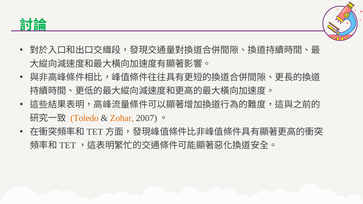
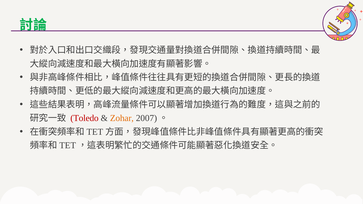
Toledo colour: orange -> red (84, 118)
